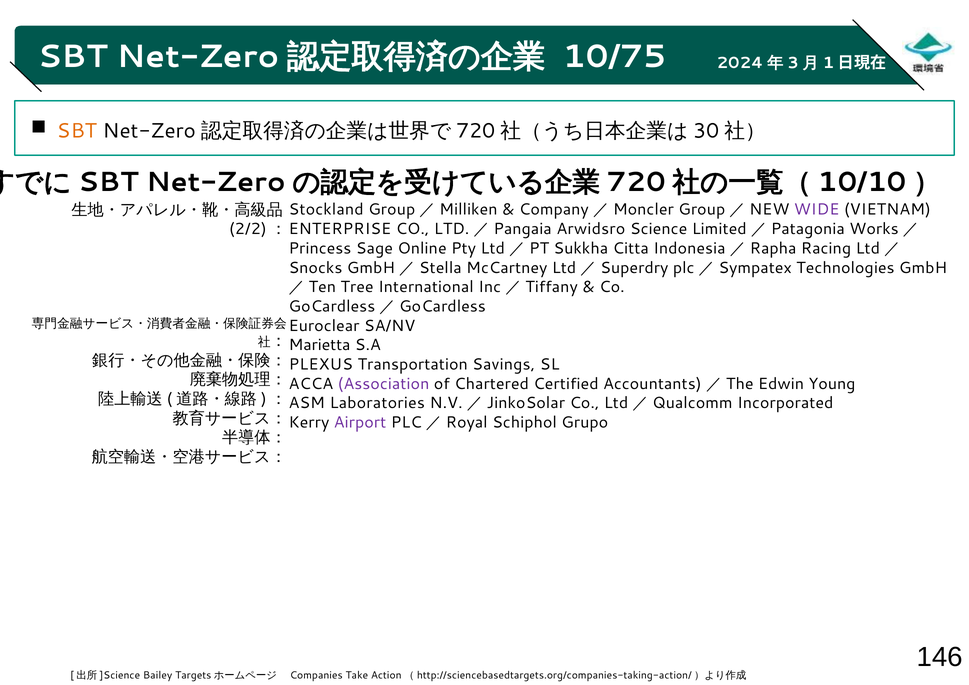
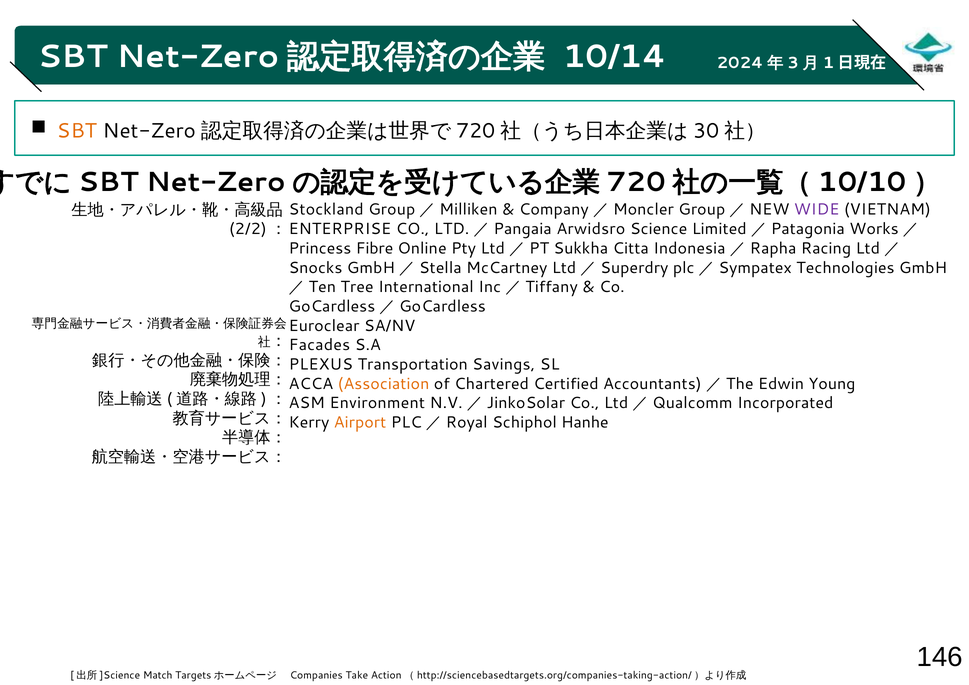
10/75: 10/75 -> 10/14 (614, 57)
Sage: Sage -> Fibre (375, 248)
Marietta: Marietta -> Facades (319, 345)
Association colour: purple -> orange (383, 384)
Laboratories: Laboratories -> Environment (377, 403)
Airport colour: purple -> orange (360, 423)
Grupo: Grupo -> Hanhe (585, 423)
Bailey: Bailey -> Match (158, 675)
